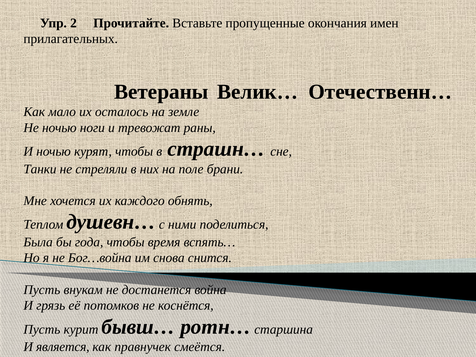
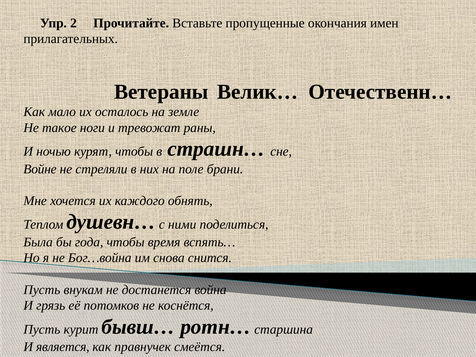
Не ночью: ночью -> такое (59, 128)
Танки: Танки -> Войне (40, 169)
